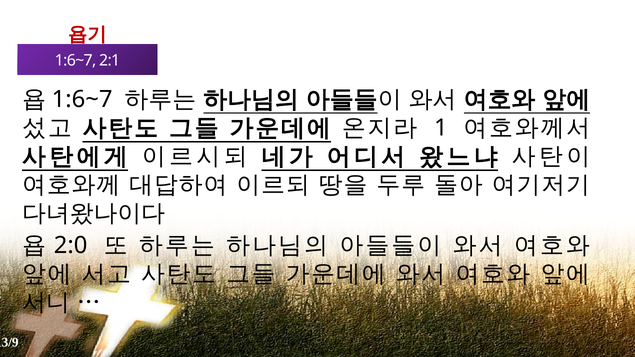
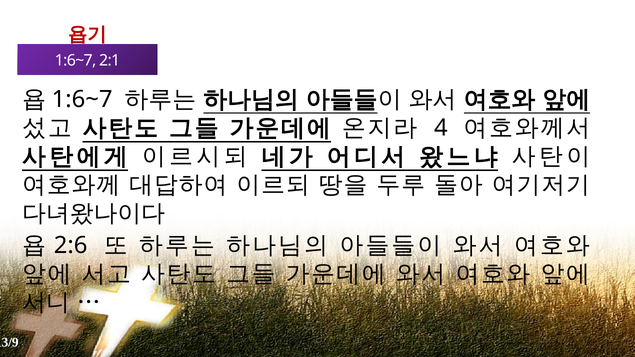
1: 1 -> 4 (441, 128)
2:0: 2:0 -> 2:6 (71, 246)
